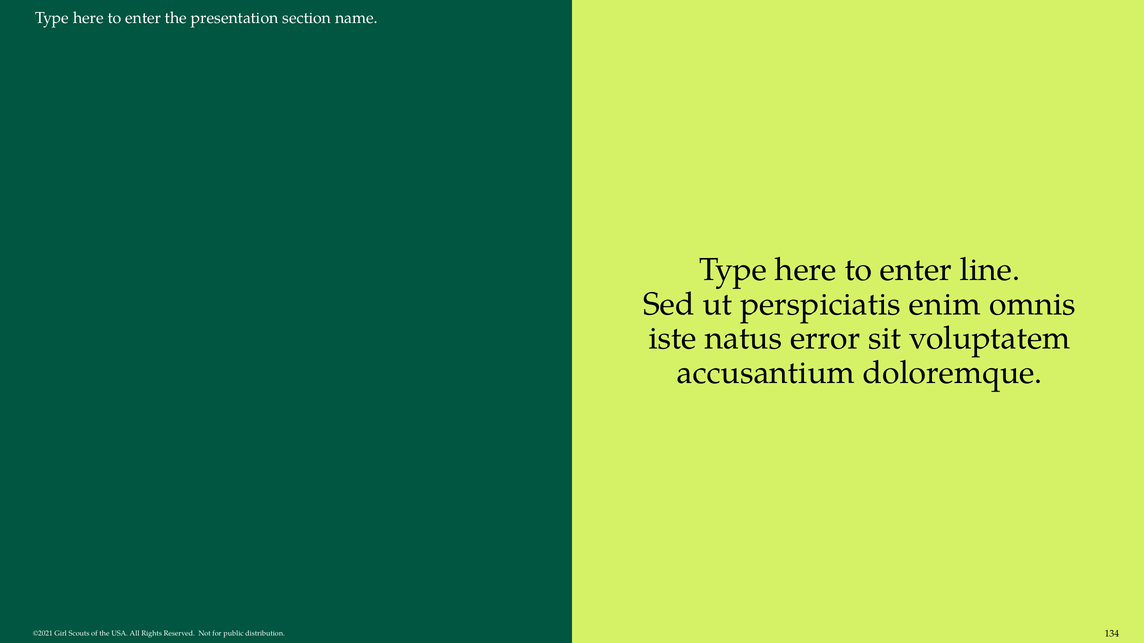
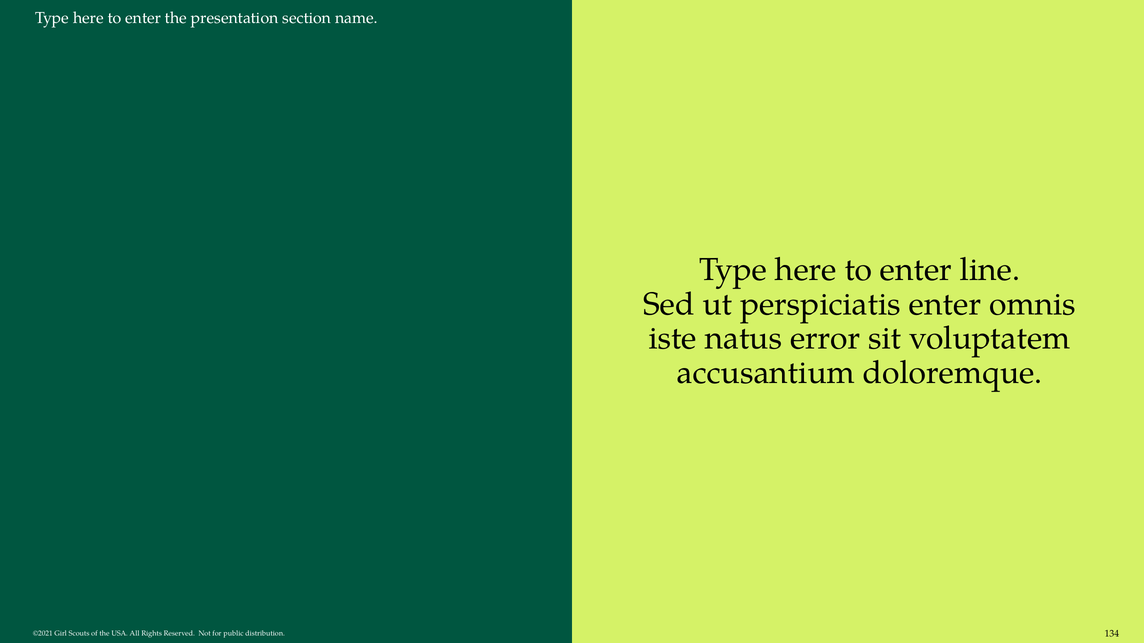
perspiciatis enim: enim -> enter (945, 304)
